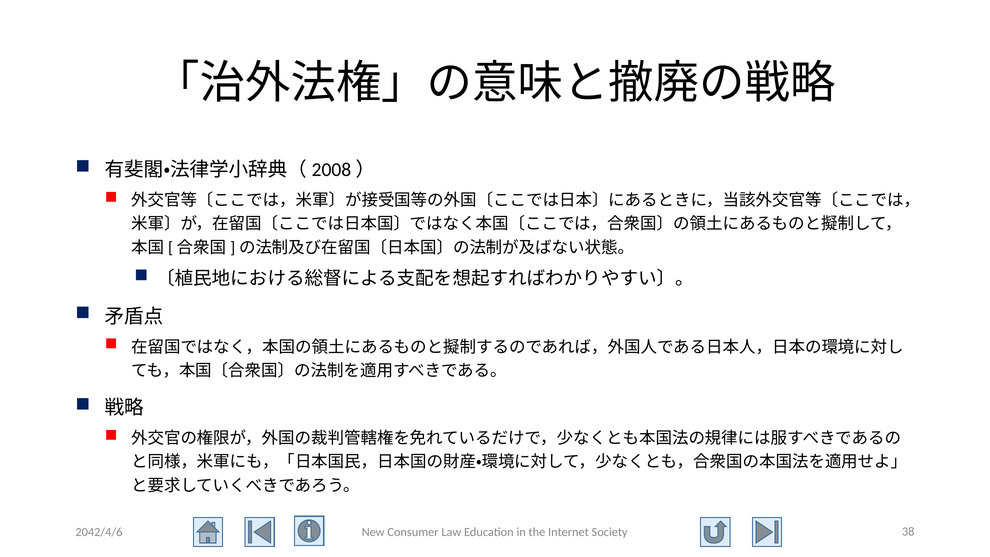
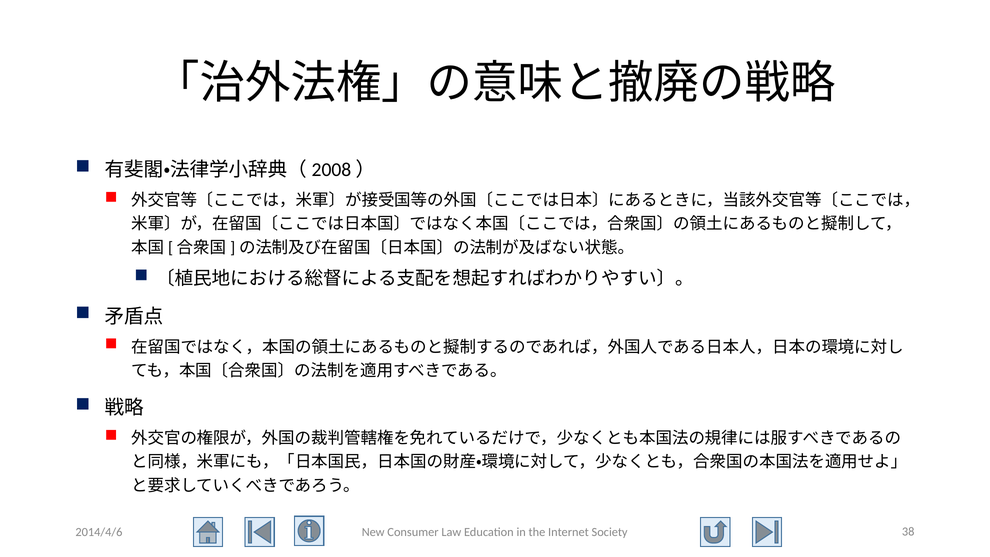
2042/4/6: 2042/4/6 -> 2014/4/6 (99, 532)
